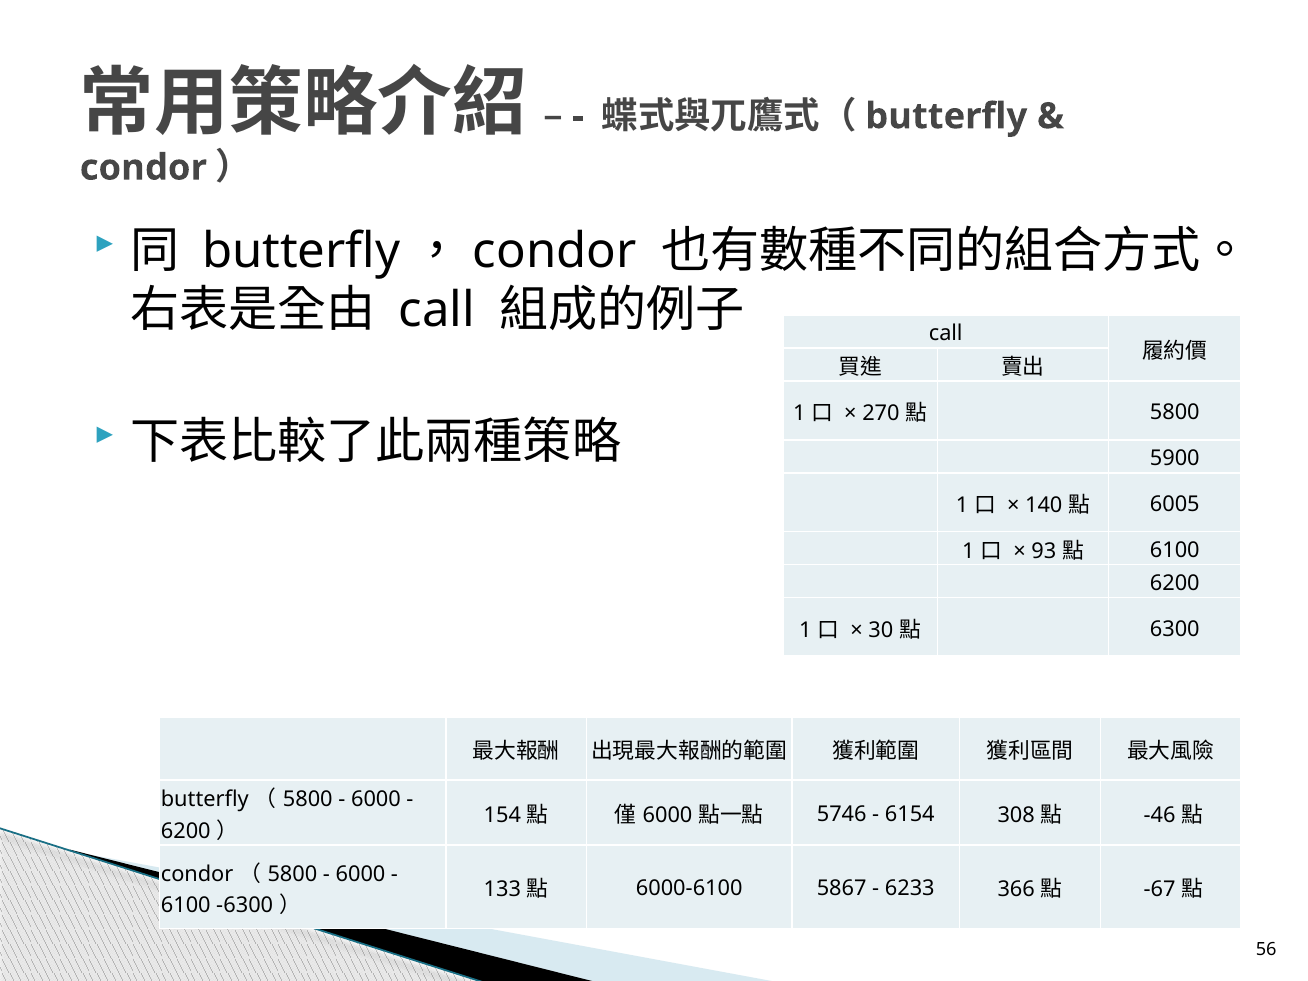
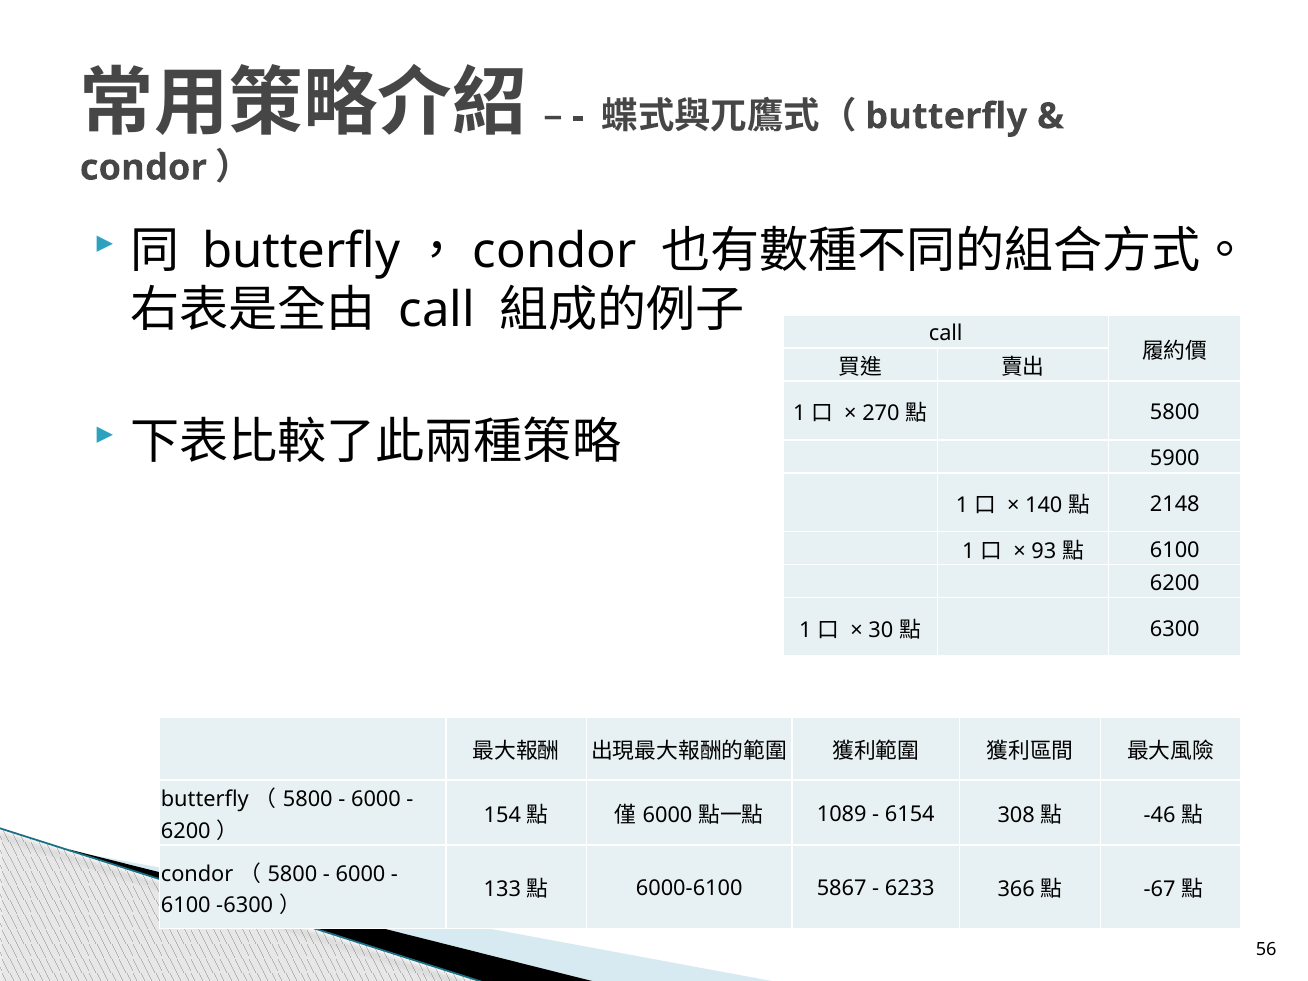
6005: 6005 -> 2148 (1175, 504)
5746: 5746 -> 1089 (842, 814)
